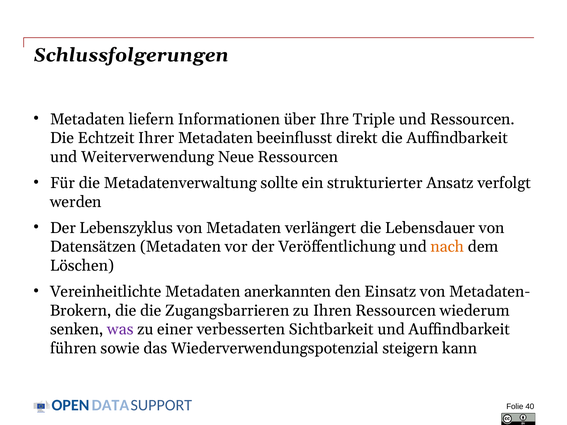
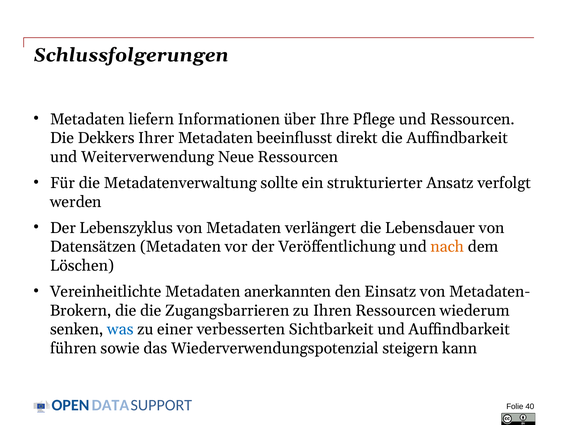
Triple: Triple -> Pflege (374, 119)
Echtzeit: Echtzeit -> Dekkers (106, 138)
was colour: purple -> blue (120, 330)
